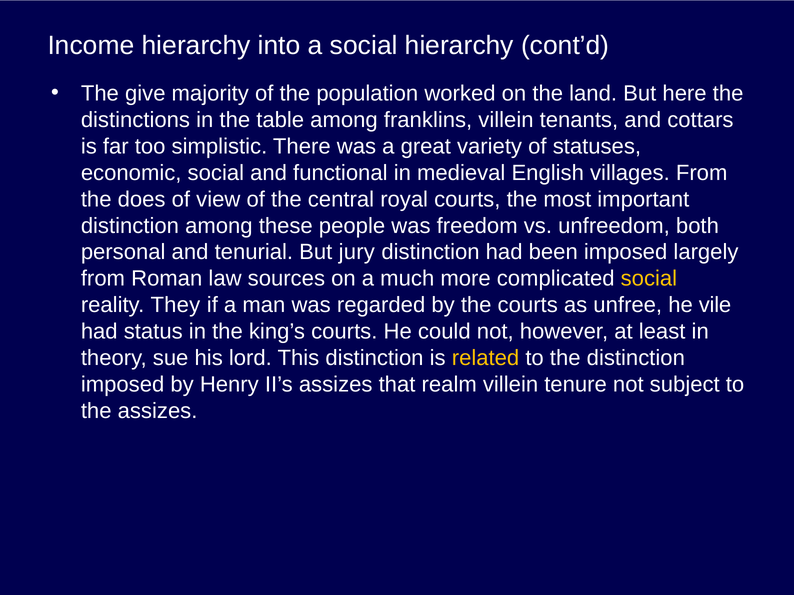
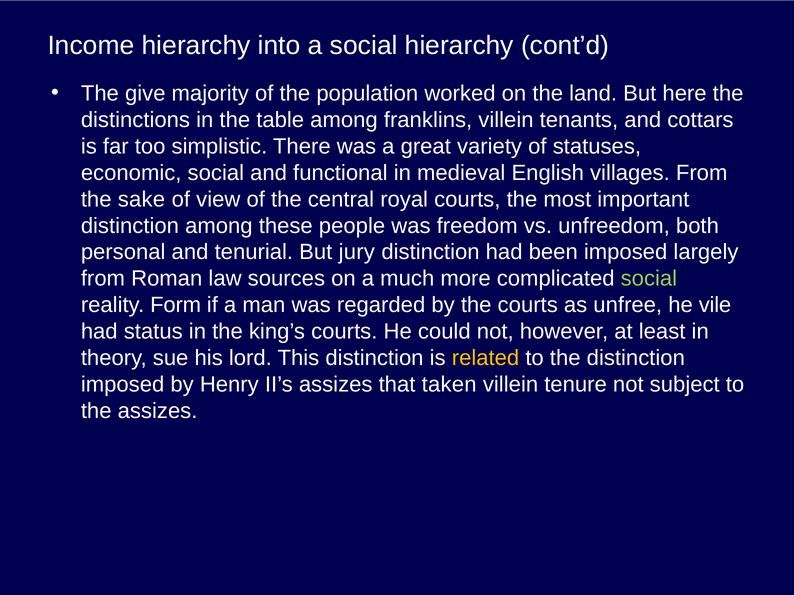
does: does -> sake (141, 199)
social colour: yellow -> light green (649, 279)
They: They -> Form (176, 305)
realm: realm -> taken (449, 385)
